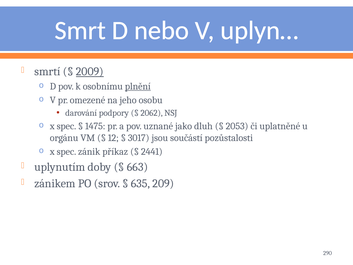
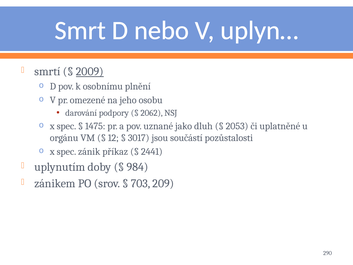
plnění underline: present -> none (138, 86)
663: 663 -> 984 (137, 167)
635: 635 -> 703 (141, 183)
